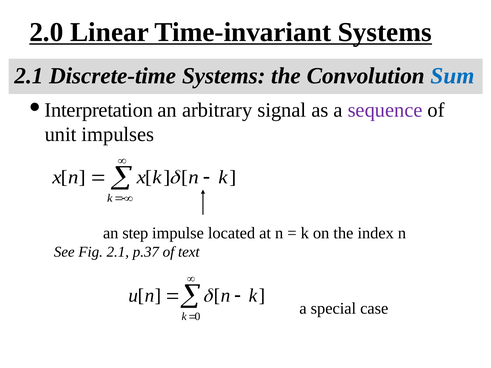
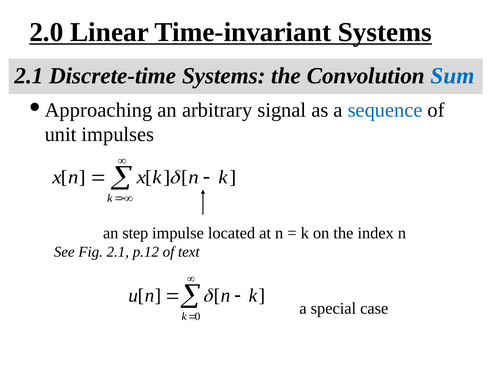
Interpretation: Interpretation -> Approaching (99, 110)
sequence colour: purple -> blue (385, 110)
p.37: p.37 -> p.12 (146, 252)
